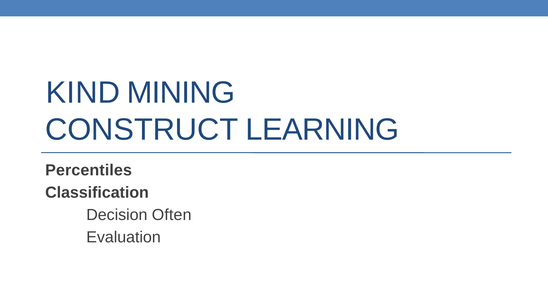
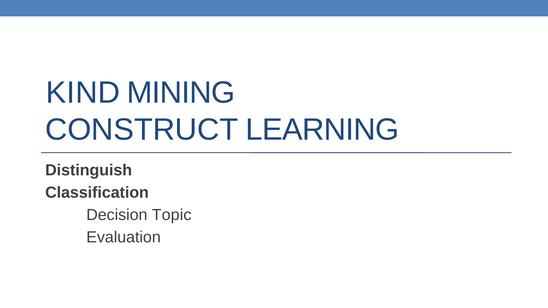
Percentiles: Percentiles -> Distinguish (89, 170)
Often: Often -> Topic (172, 215)
